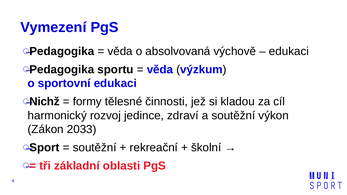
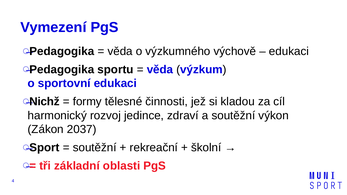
absolvovaná: absolvovaná -> výzkumného (178, 51)
2033: 2033 -> 2037 (82, 129)
